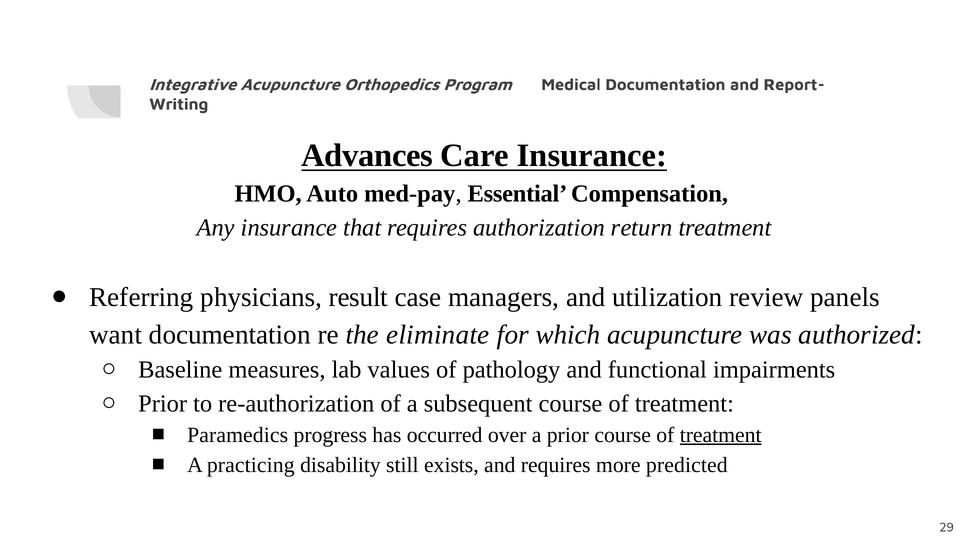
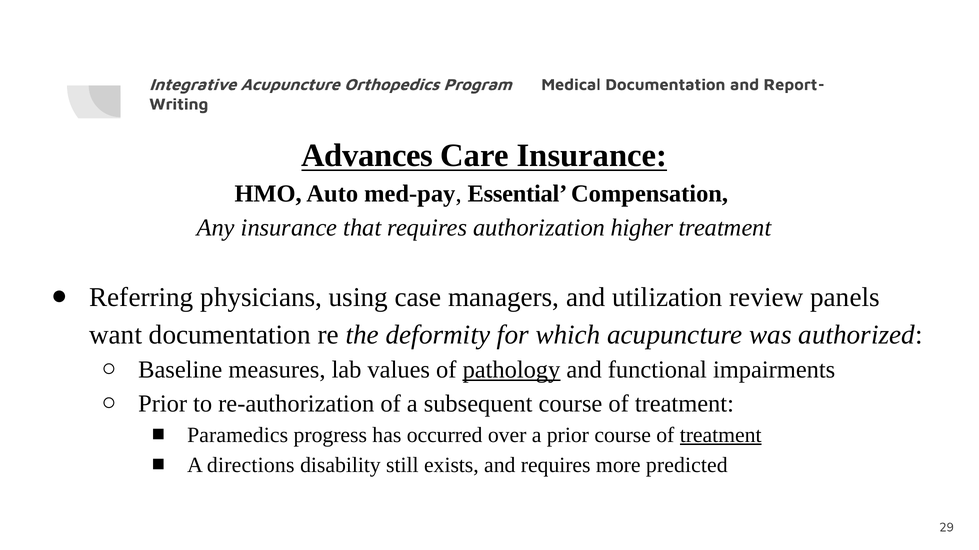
return: return -> higher (642, 228)
result: result -> using (358, 298)
eliminate: eliminate -> deformity (438, 335)
pathology underline: none -> present (511, 370)
practicing: practicing -> directions (251, 466)
